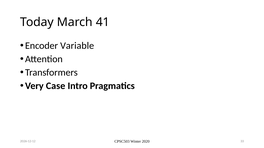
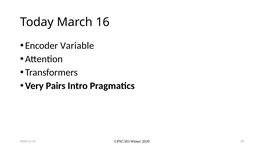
41: 41 -> 16 (103, 22)
Case: Case -> Pairs (56, 86)
